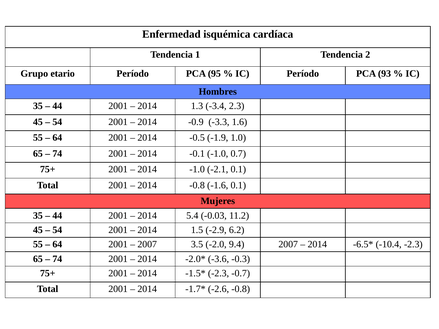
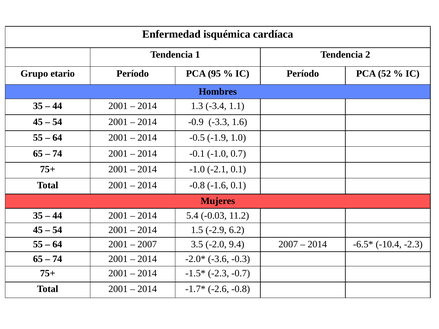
93: 93 -> 52 (384, 74)
2.3: 2.3 -> 1.1 (237, 106)
